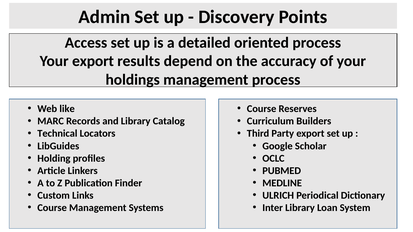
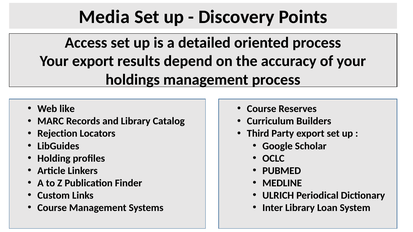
Admin: Admin -> Media (104, 17)
Technical: Technical -> Rejection (57, 134)
